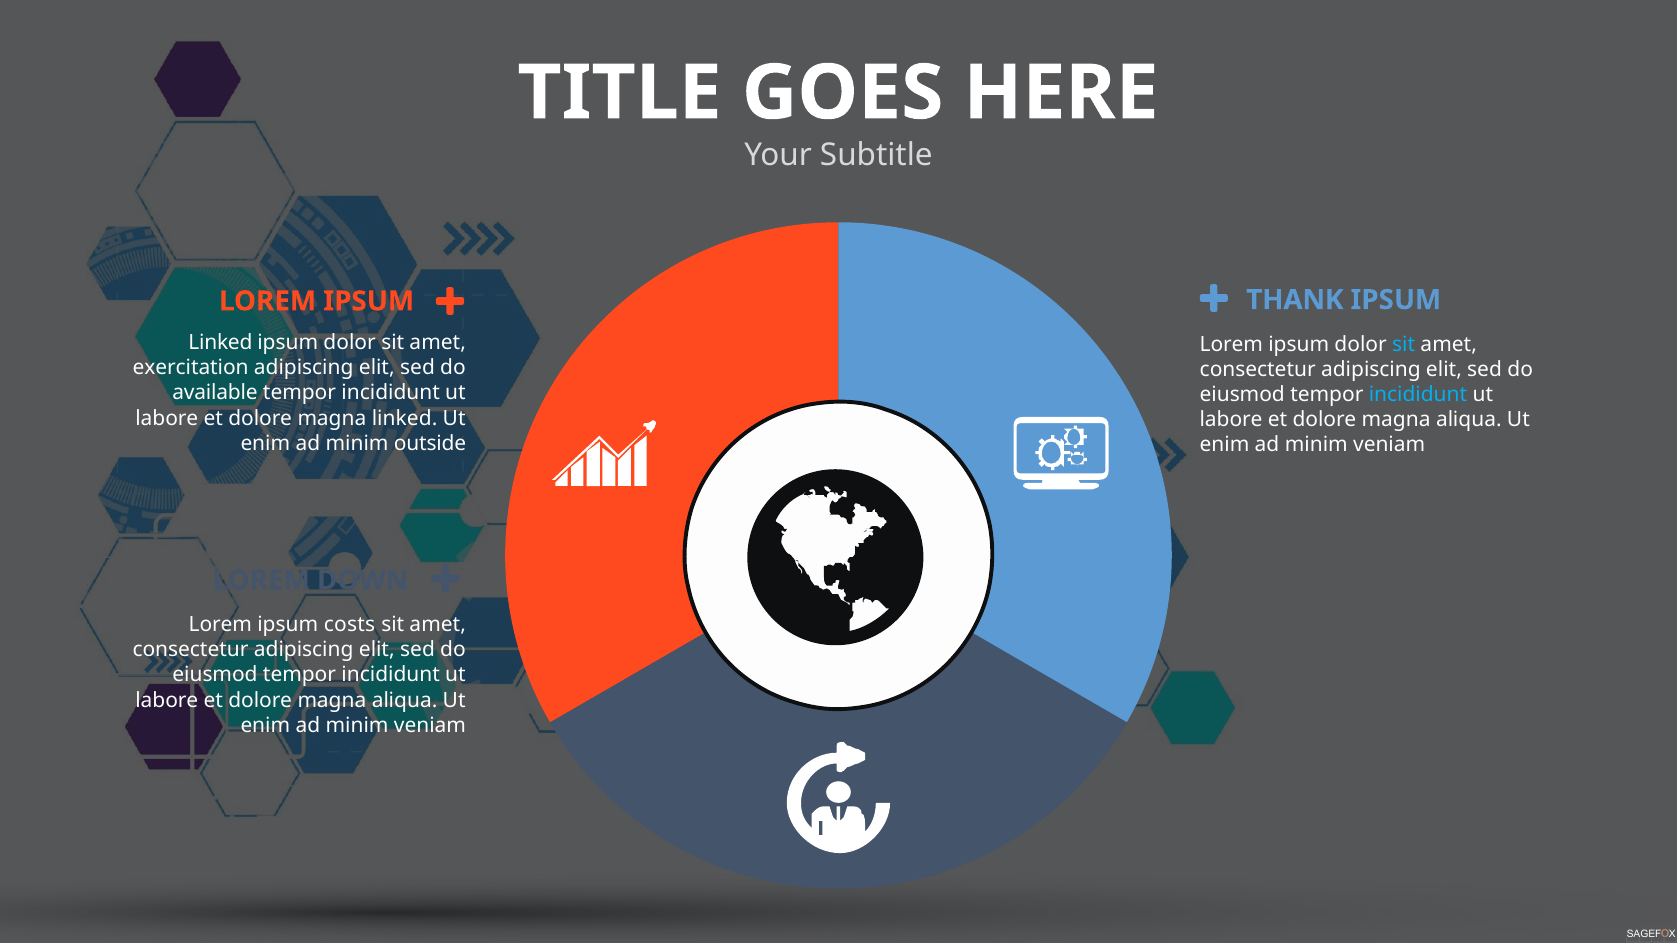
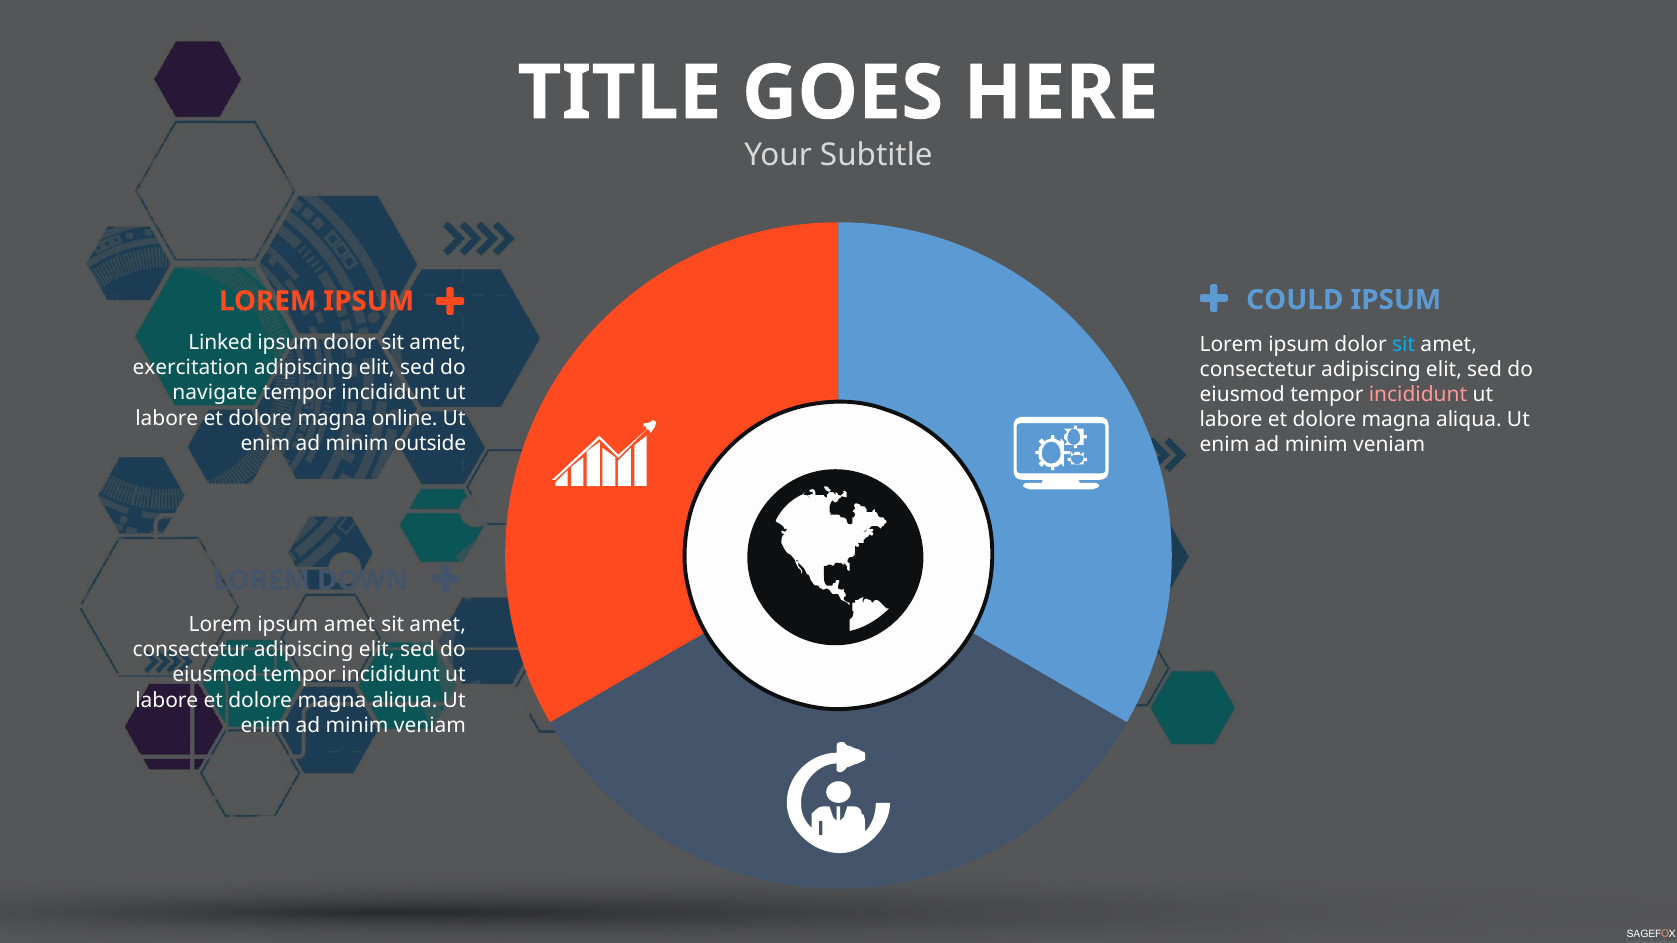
THANK: THANK -> COULD (1295, 300)
available: available -> navigate (215, 393)
incididunt colour: light blue -> pink (1418, 395)
magna linked: linked -> online (405, 418)
ipsum costs: costs -> amet (349, 625)
